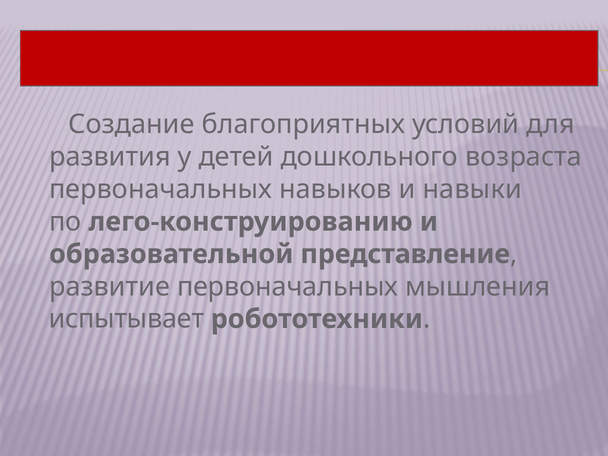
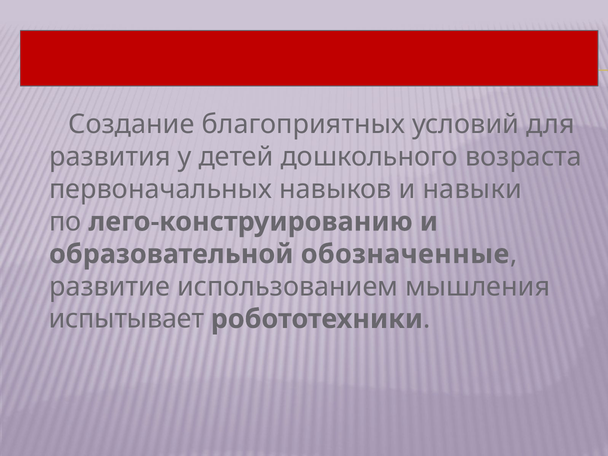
представление: представление -> обозначенные (405, 254)
развитие первоначальных: первоначальных -> использованием (288, 287)
